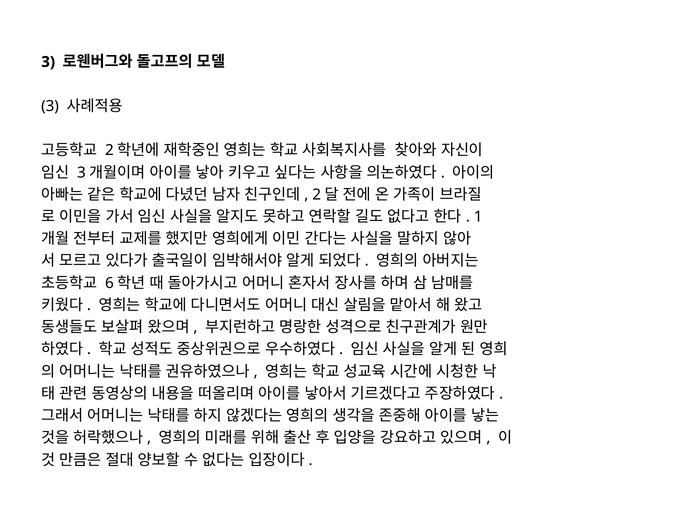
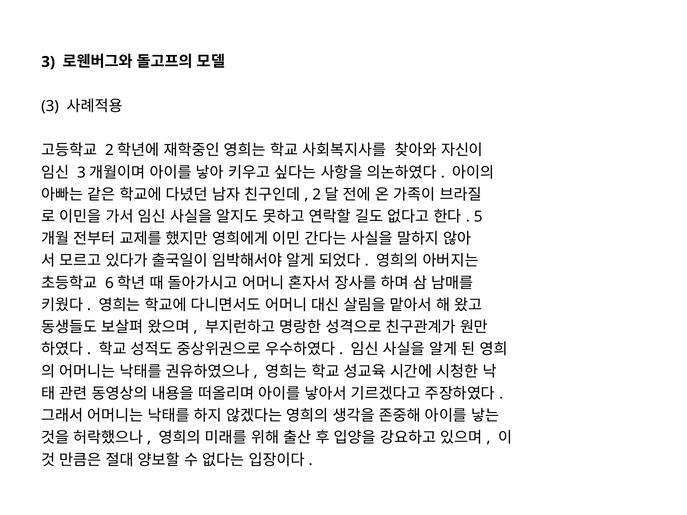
1: 1 -> 5 (478, 217)
